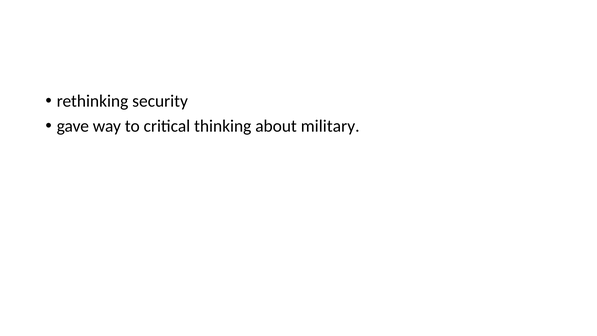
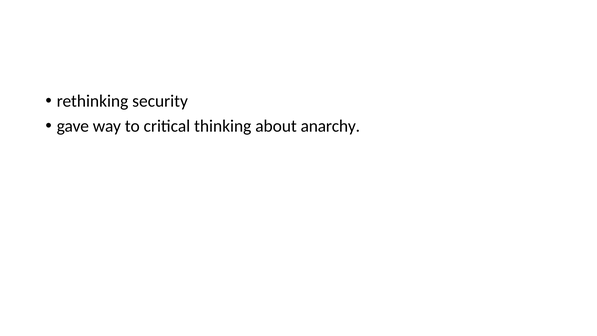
military: military -> anarchy (330, 126)
